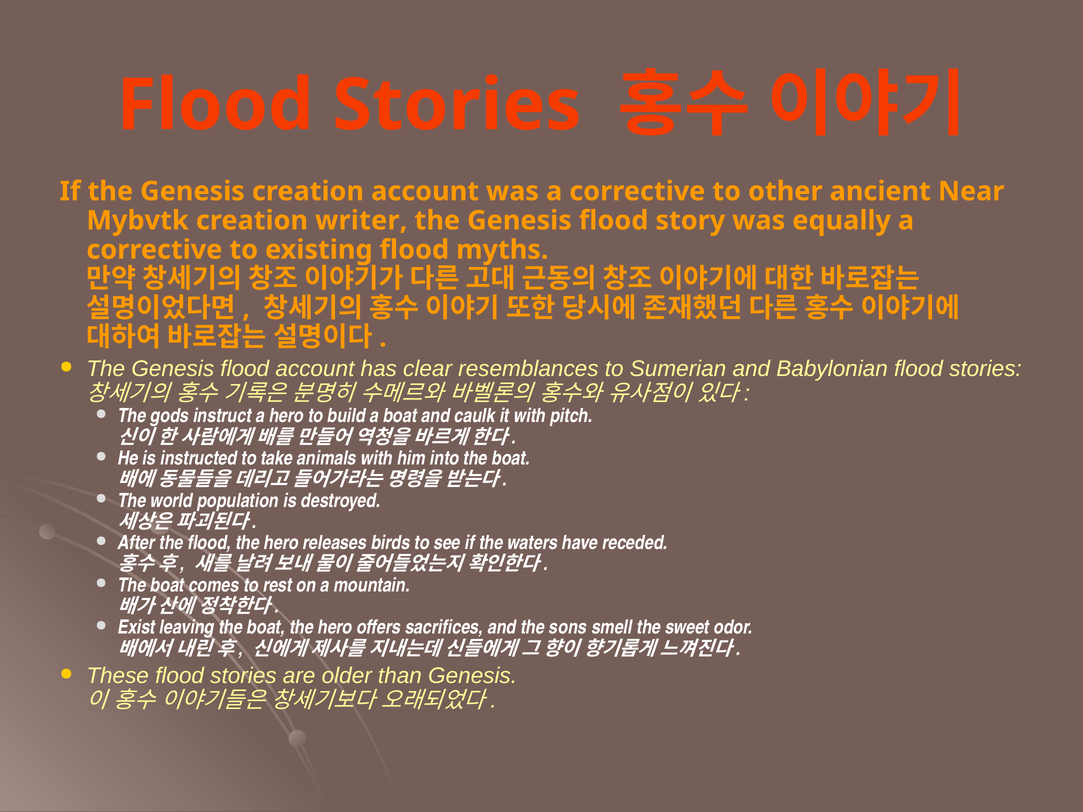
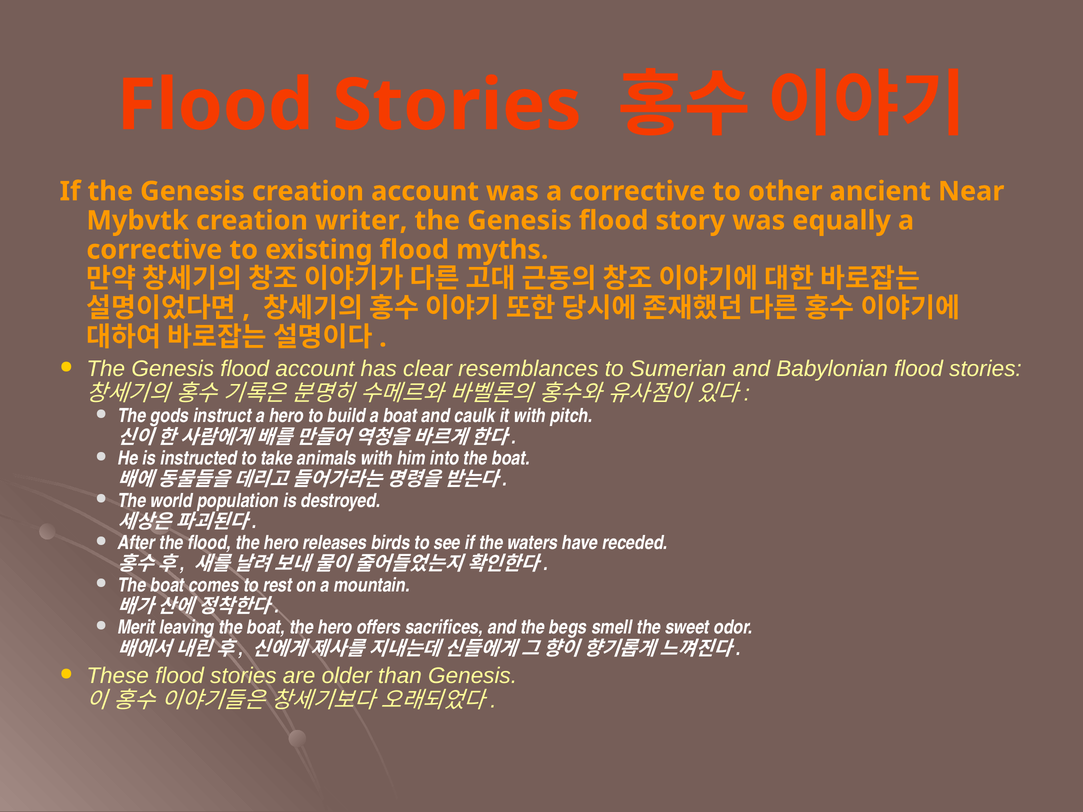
Exist: Exist -> Merit (136, 628)
sons: sons -> begs (568, 628)
